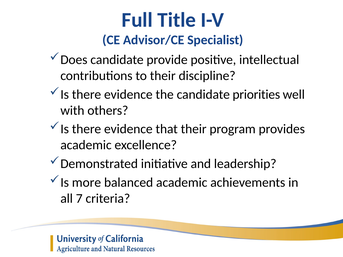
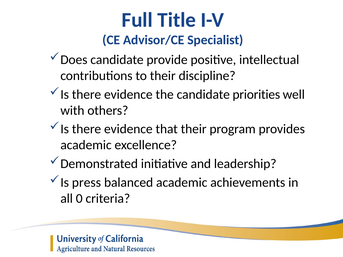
more: more -> press (86, 183)
7: 7 -> 0 (79, 199)
